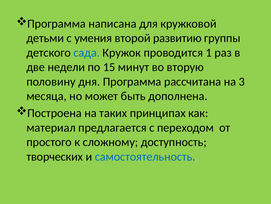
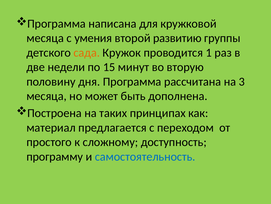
детьми: детьми -> месяца (45, 38)
сада colour: blue -> orange (87, 52)
творческих: творческих -> программу (55, 156)
